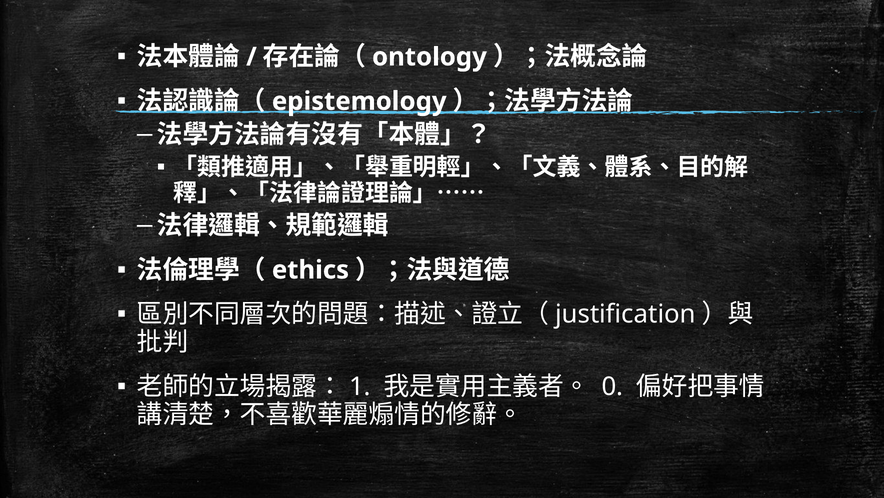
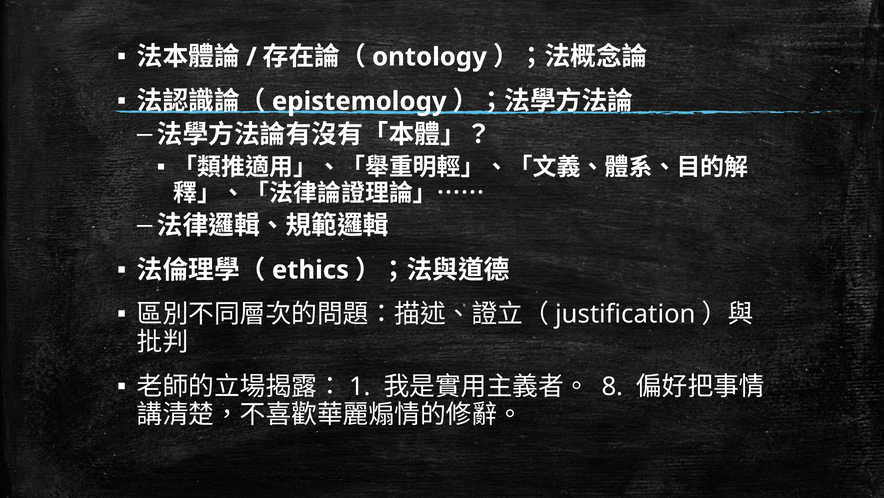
0: 0 -> 8 (612, 386)
